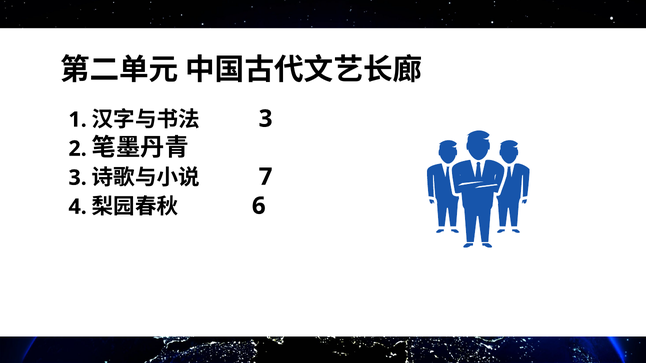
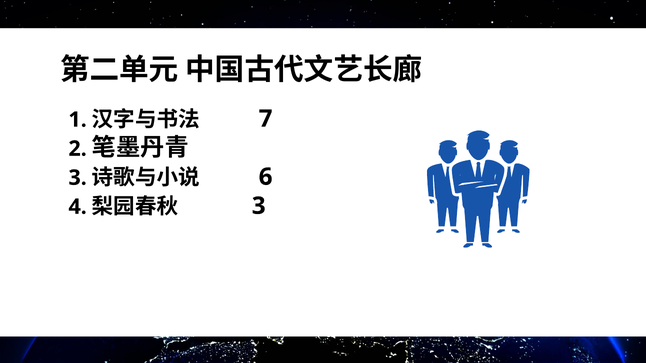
3: 3 -> 7 (266, 119)
7: 7 -> 6 (266, 177)
6: 6 -> 3 (259, 206)
